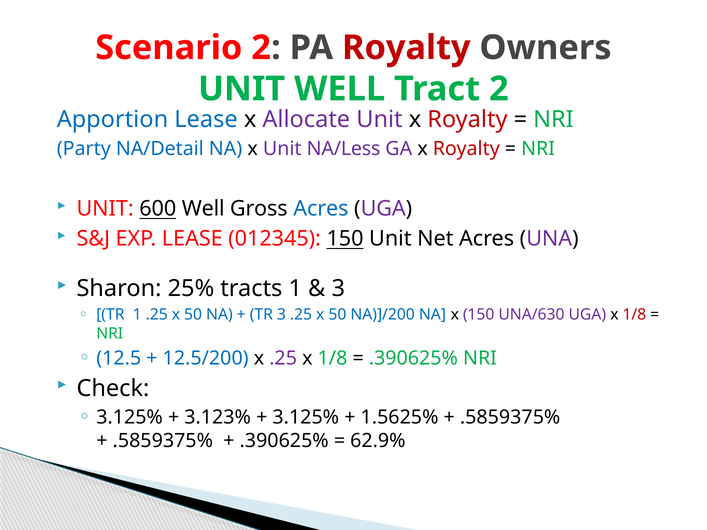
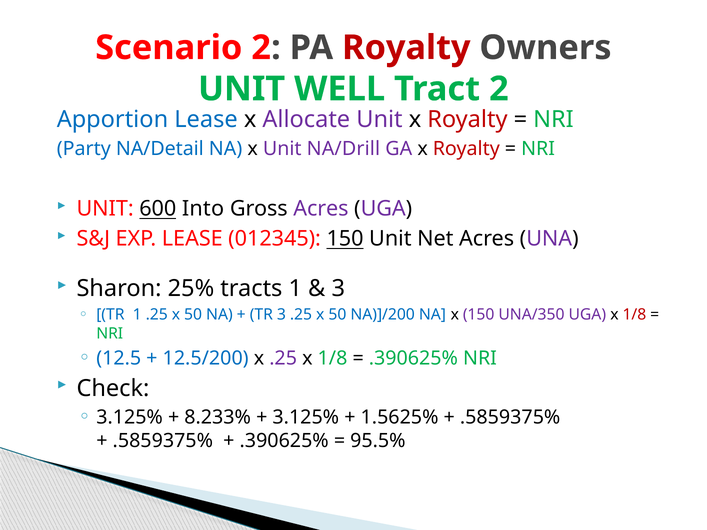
NA/Less: NA/Less -> NA/Drill (343, 149)
600 Well: Well -> Into (203, 209)
Acres colour: blue -> purple (321, 209)
UNA/630: UNA/630 -> UNA/350 (531, 315)
3.123%: 3.123% -> 8.233% (218, 417)
62.9%: 62.9% -> 95.5% (378, 441)
